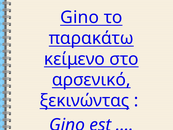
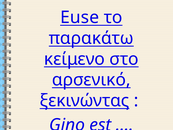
Gino: Gino -> Euse (80, 17)
